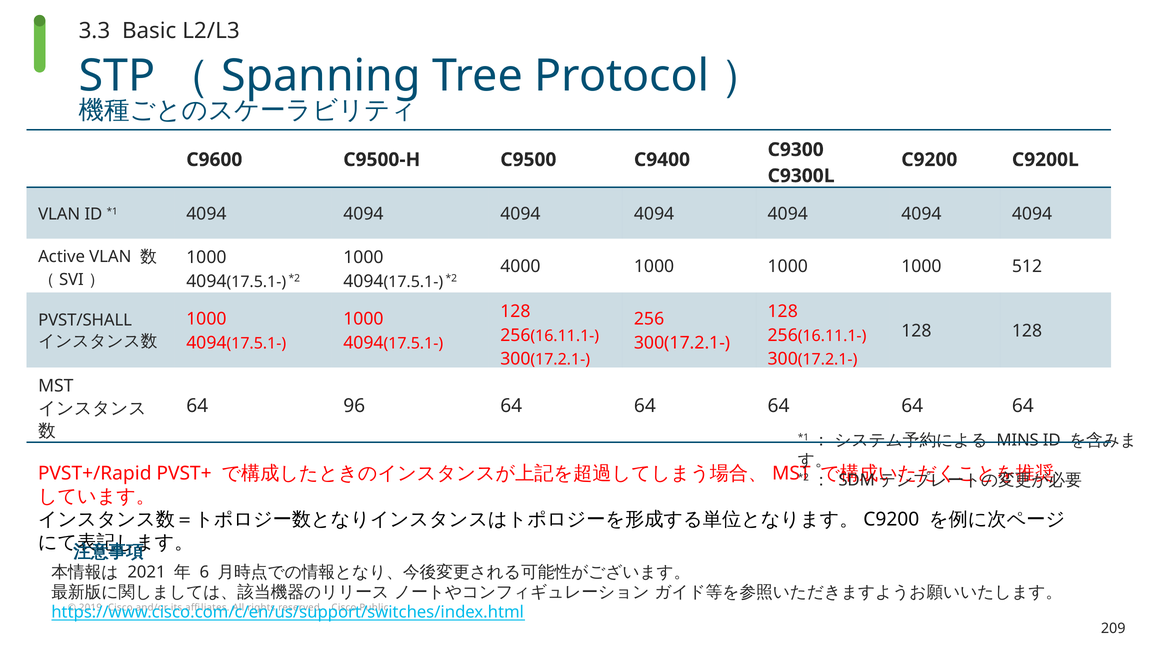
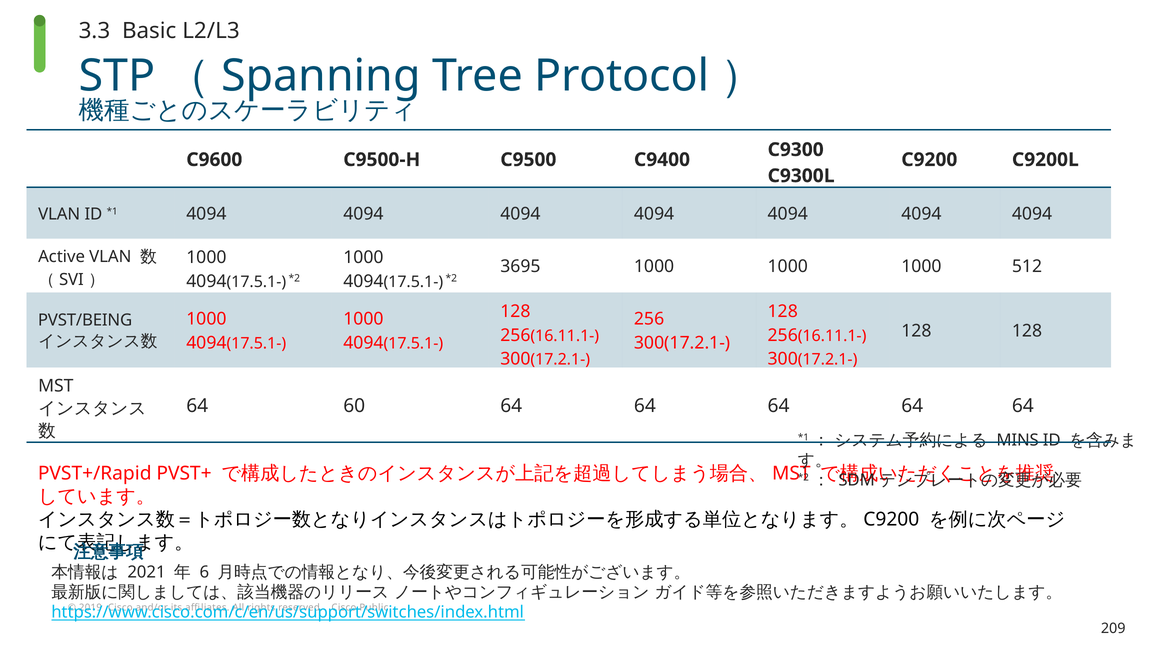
4000: 4000 -> 3695 (520, 267)
PVST/SHALL: PVST/SHALL -> PVST/BEING (85, 320)
96: 96 -> 60 (354, 406)
